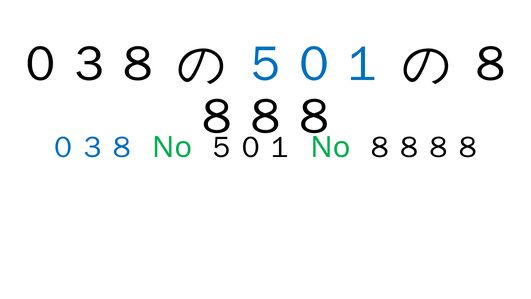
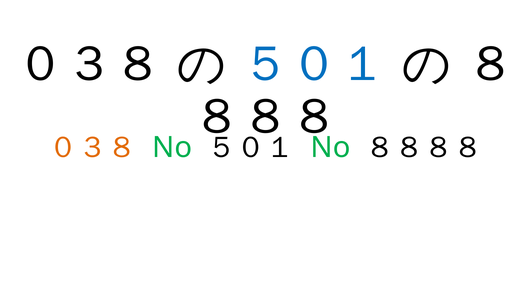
０３８ colour: blue -> orange (92, 147)
